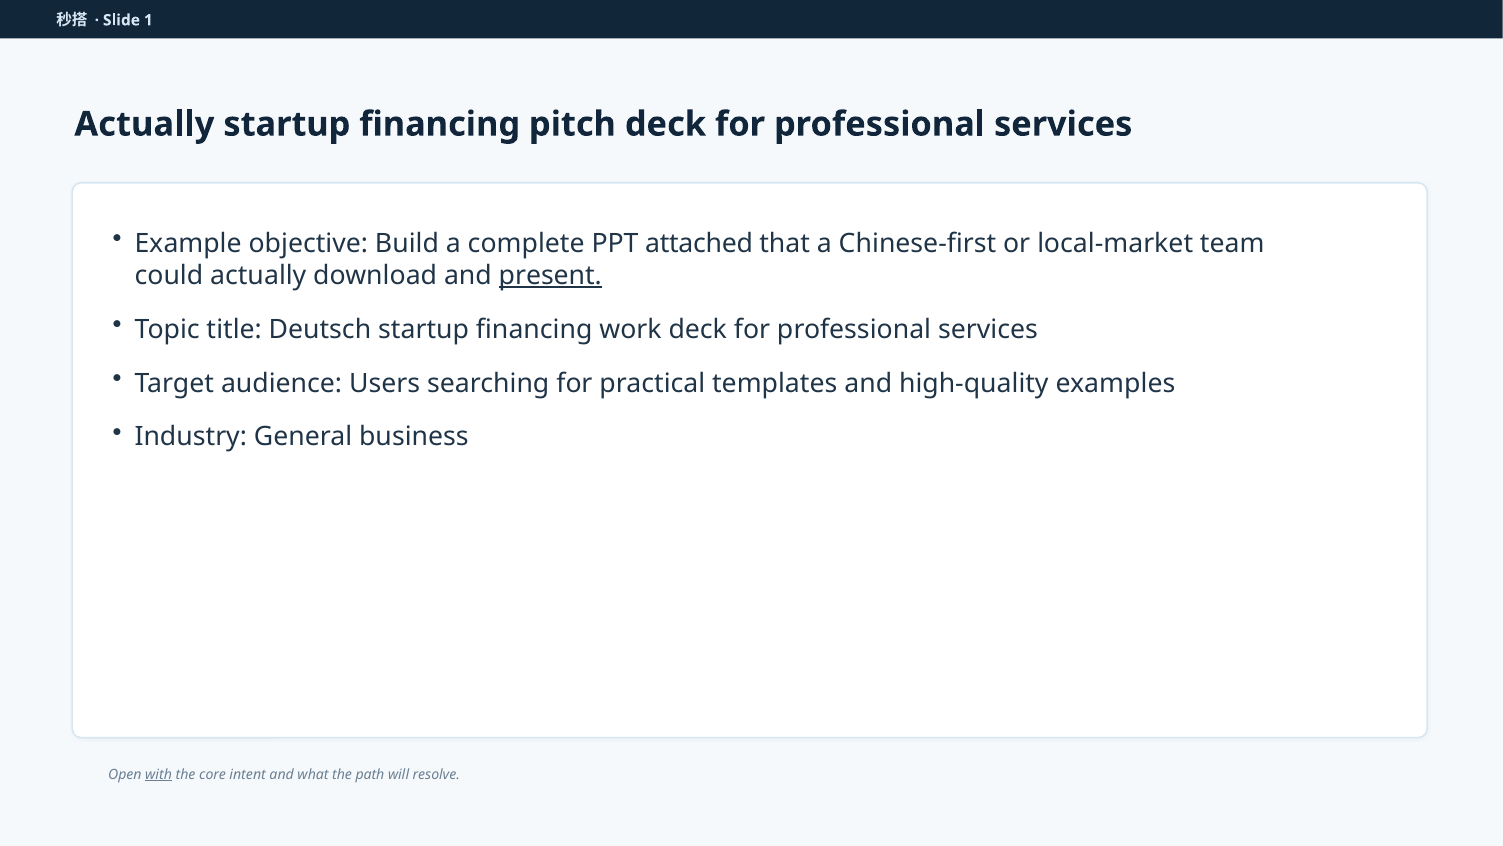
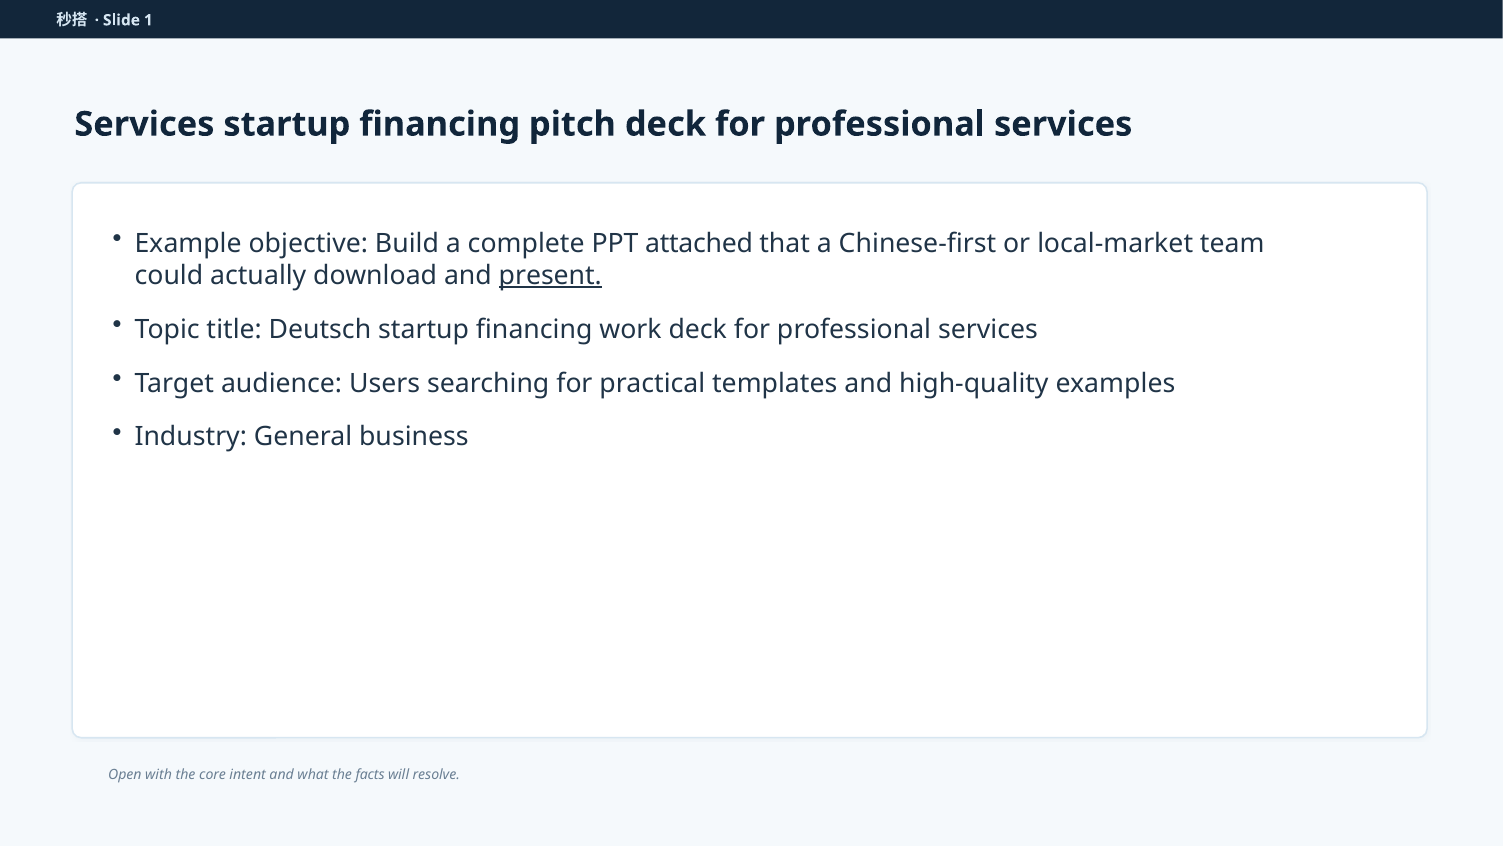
Actually: Actually -> Services (144, 124)
with underline: present -> none (159, 774)
path: path -> facts (370, 774)
